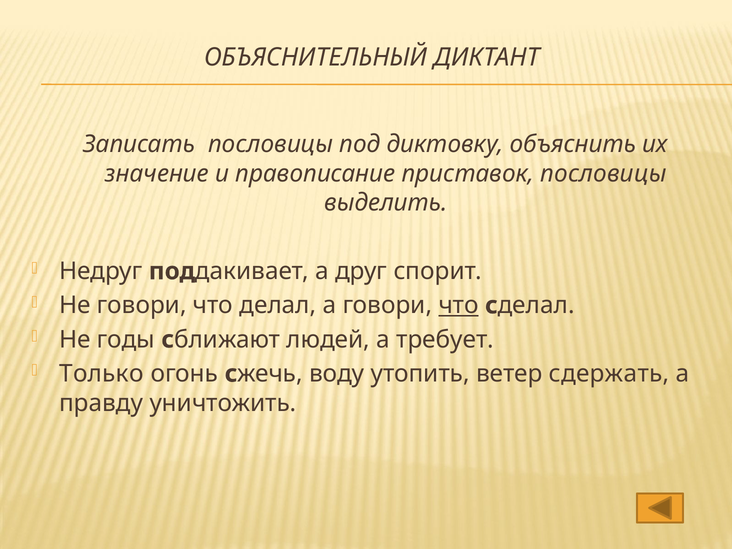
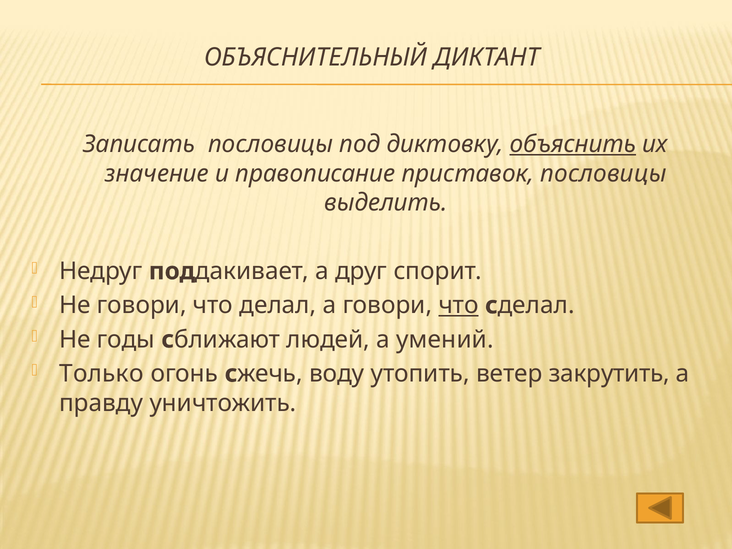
объяснить underline: none -> present (573, 144)
требует: требует -> умений (445, 340)
сдержать: сдержать -> закрутить (609, 374)
